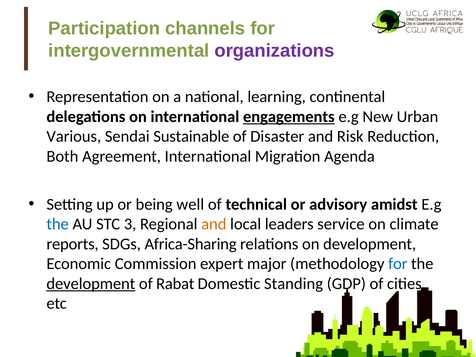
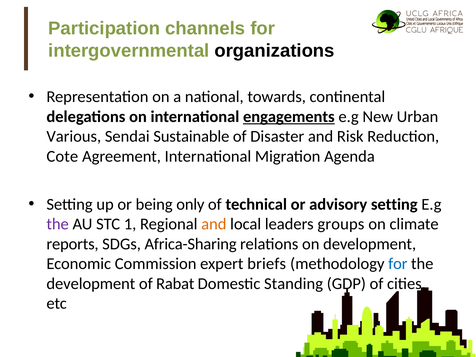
organizations colour: purple -> black (275, 51)
learning: learning -> towards (277, 97)
Both: Both -> Cote (62, 156)
well: well -> only (190, 204)
advisory amidst: amidst -> setting (394, 204)
the colour: blue -> purple (58, 224)
3: 3 -> 1 (130, 224)
service: service -> groups (341, 224)
major: major -> briefs (267, 264)
development underline: present -> none (91, 284)
